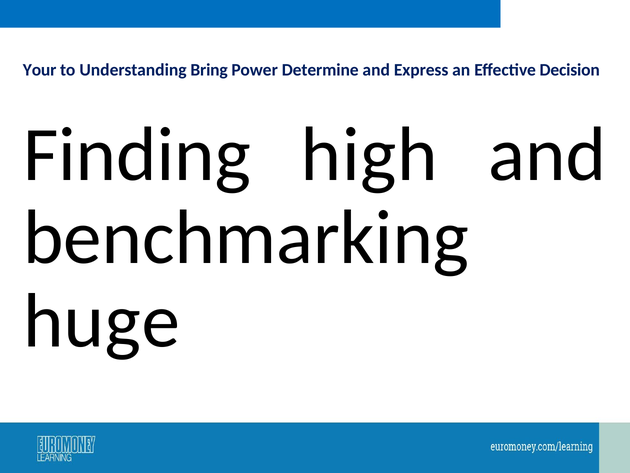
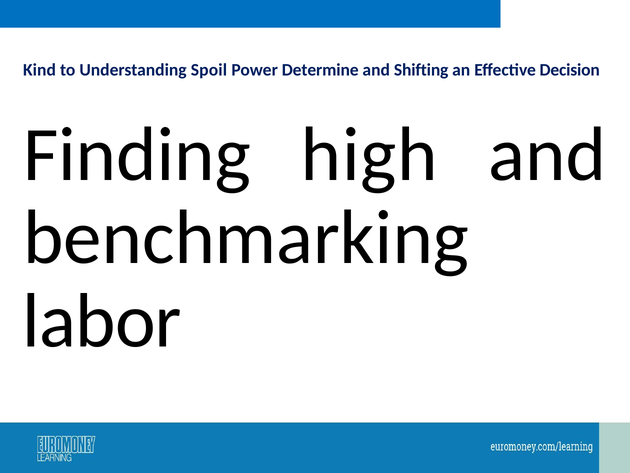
Your: Your -> Kind (39, 70)
Bring: Bring -> Spoil (209, 70)
Express: Express -> Shifting (421, 70)
huge: huge -> labor (102, 321)
